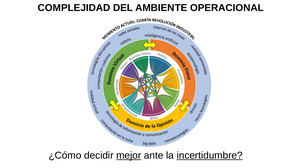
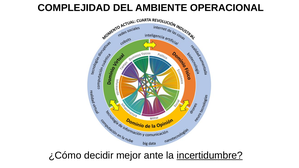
mejor underline: present -> none (129, 156)
